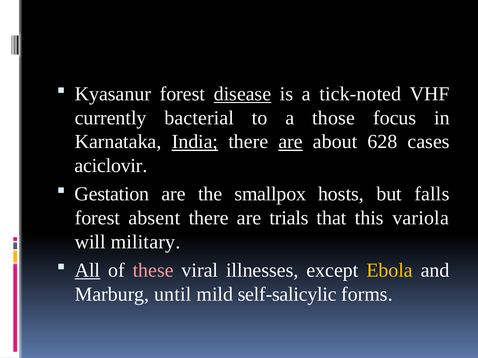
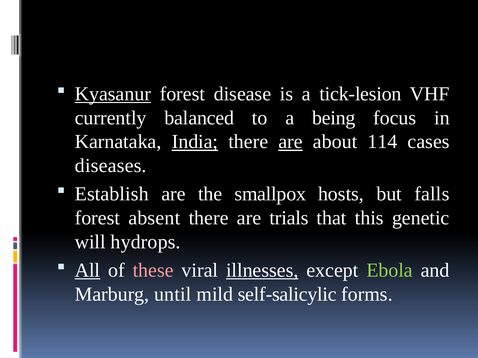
Kyasanur underline: none -> present (113, 94)
disease underline: present -> none (243, 94)
tick-noted: tick-noted -> tick-lesion (361, 94)
bacterial: bacterial -> balanced (199, 118)
those: those -> being (334, 118)
628: 628 -> 114 (382, 142)
aciclovir: aciclovir -> diseases (111, 166)
Gestation: Gestation -> Establish (112, 194)
variola: variola -> genetic (421, 218)
military: military -> hydrops (146, 242)
illnesses underline: none -> present (262, 271)
Ebola colour: yellow -> light green (390, 271)
